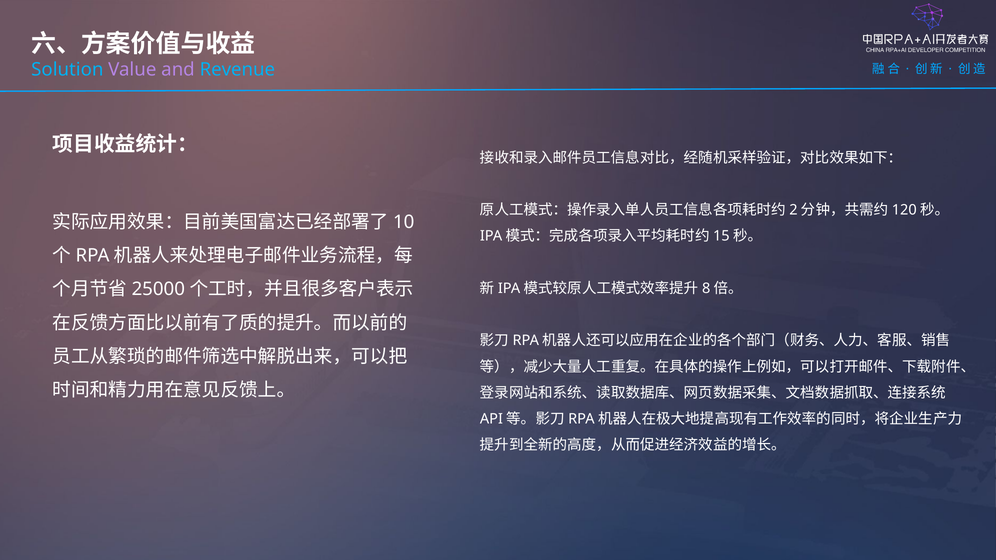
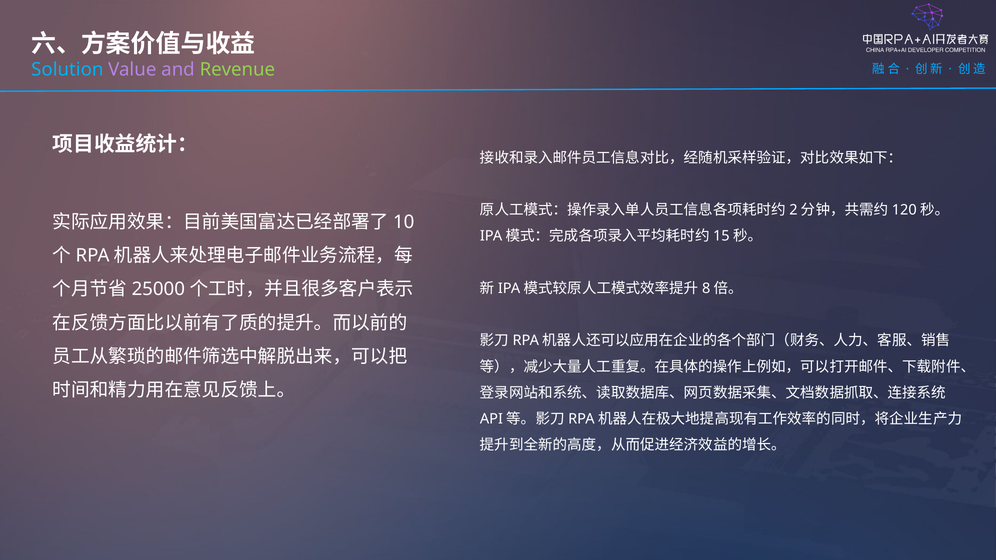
Revenue colour: light blue -> light green (237, 70)
